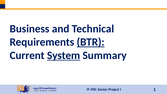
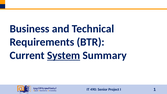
BTR underline: present -> none (91, 42)
